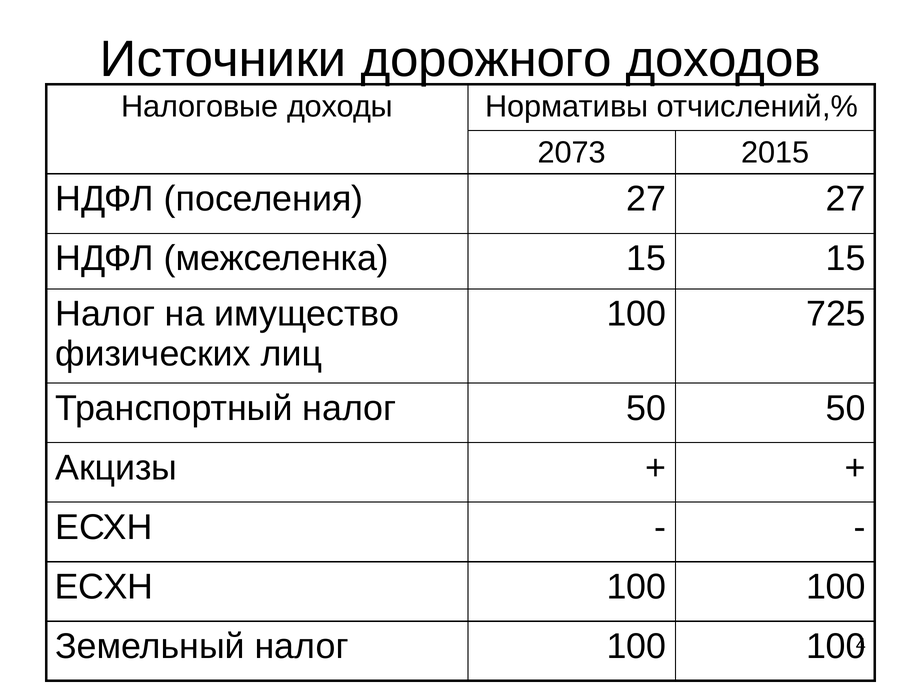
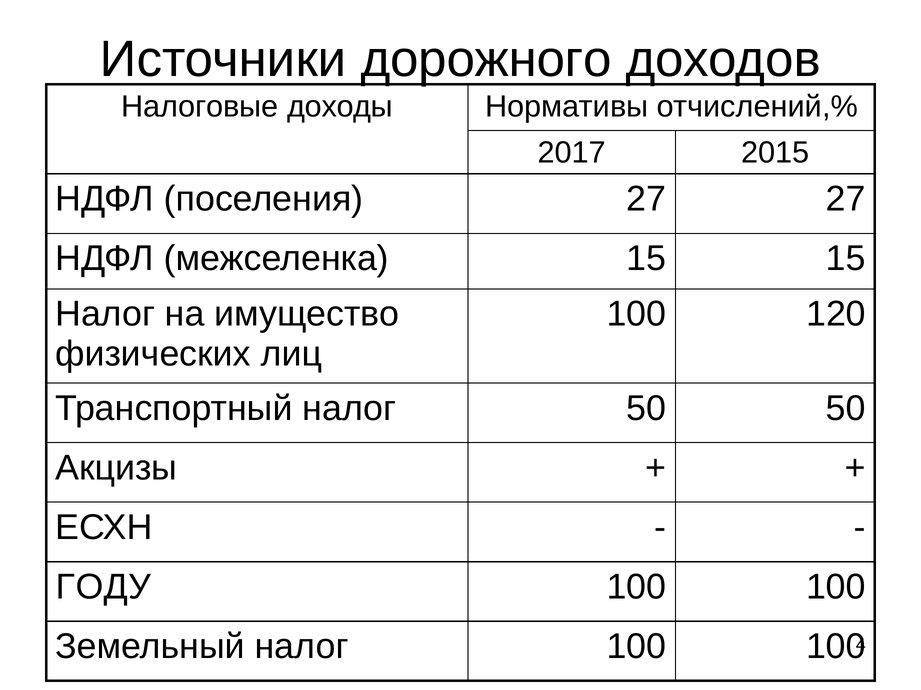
2073: 2073 -> 2017 (572, 153)
725: 725 -> 120 (836, 314)
ЕСХН: ЕСХН -> ГОДУ (104, 587)
